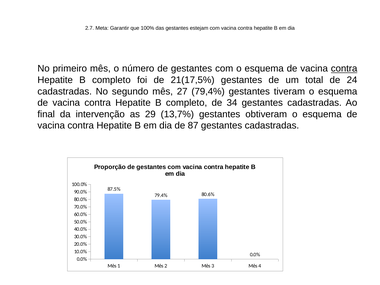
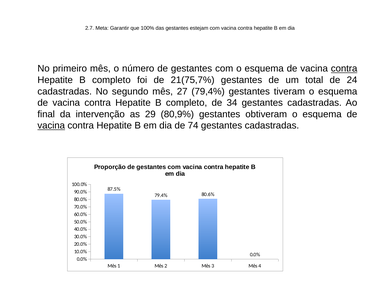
21(17,5%: 21(17,5% -> 21(75,7% (193, 80)
13,7%: 13,7% -> 80,9% (177, 114)
vacina underline: none -> present (51, 126)
87: 87 -> 74 (193, 126)
